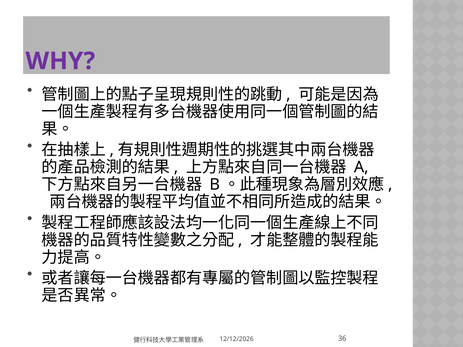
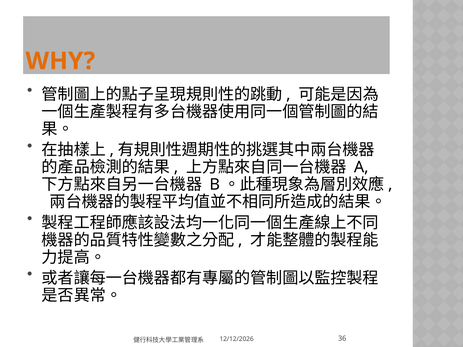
WHY colour: purple -> orange (60, 61)
